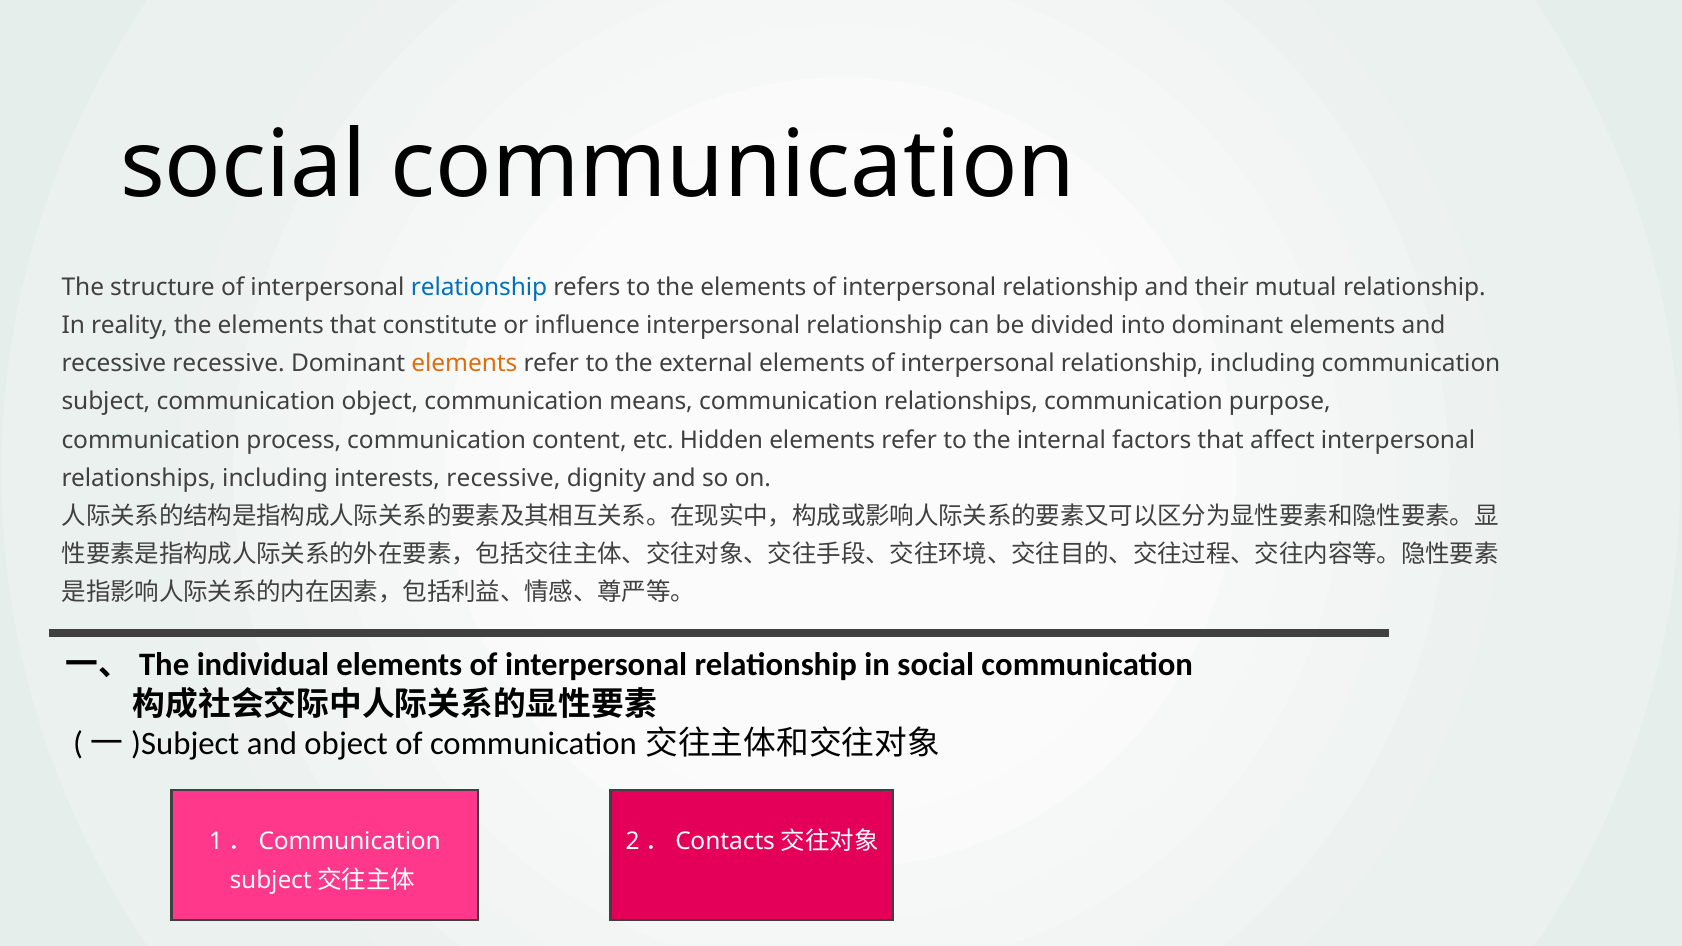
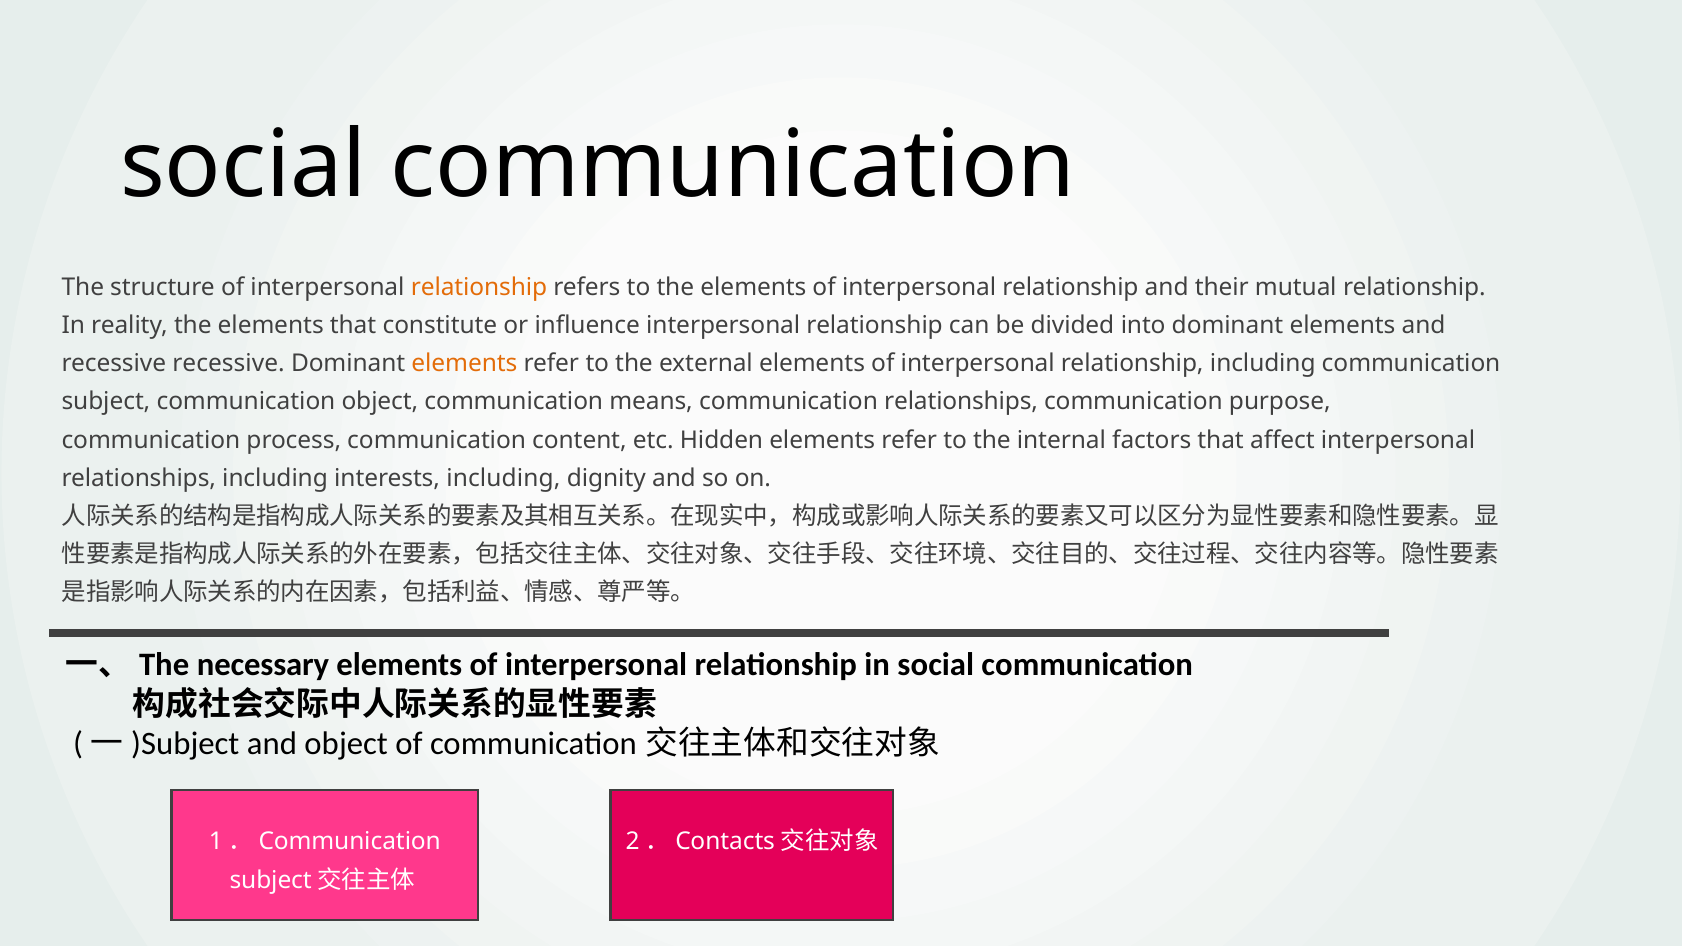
relationship colour: blue -> orange (479, 287)
interests recessive: recessive -> including (503, 478)
individual: individual -> necessary (263, 665)
